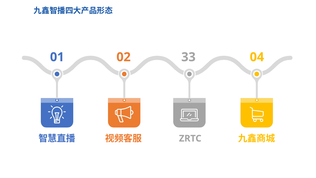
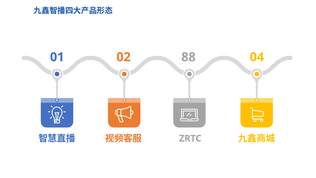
33: 33 -> 88 (188, 57)
